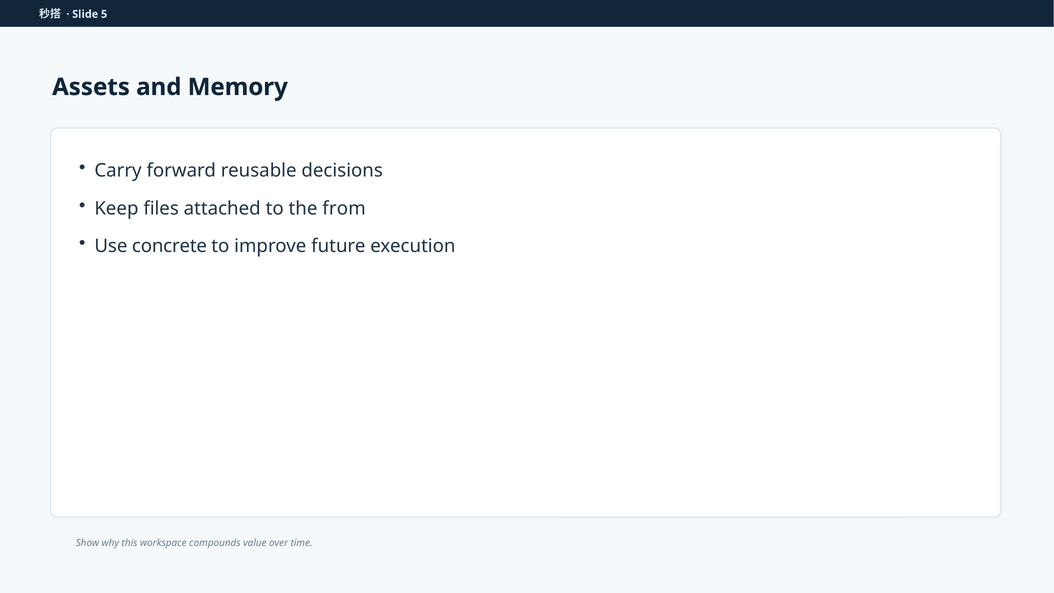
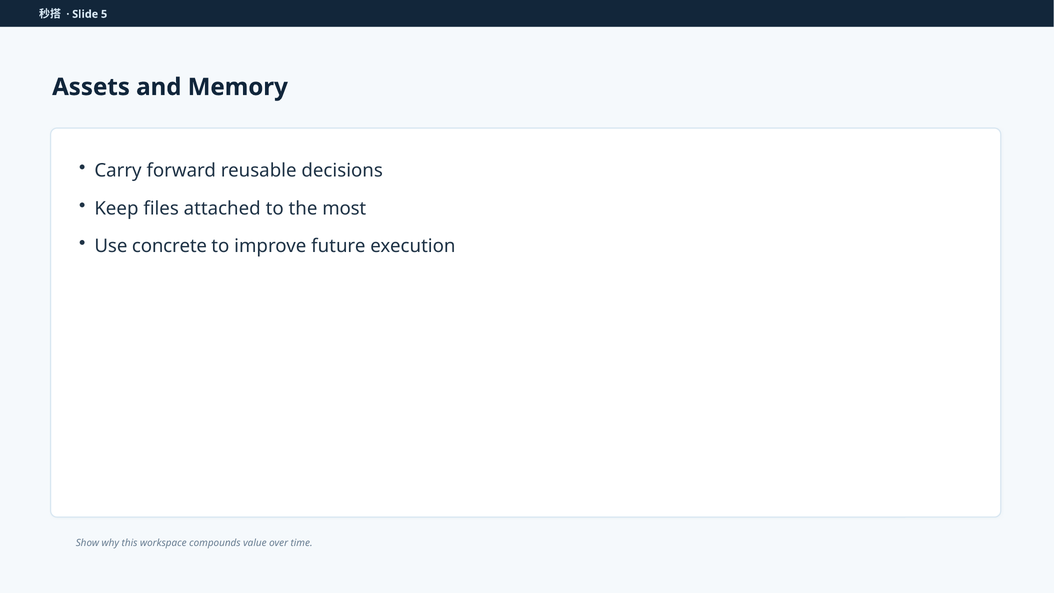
from: from -> most (344, 208)
